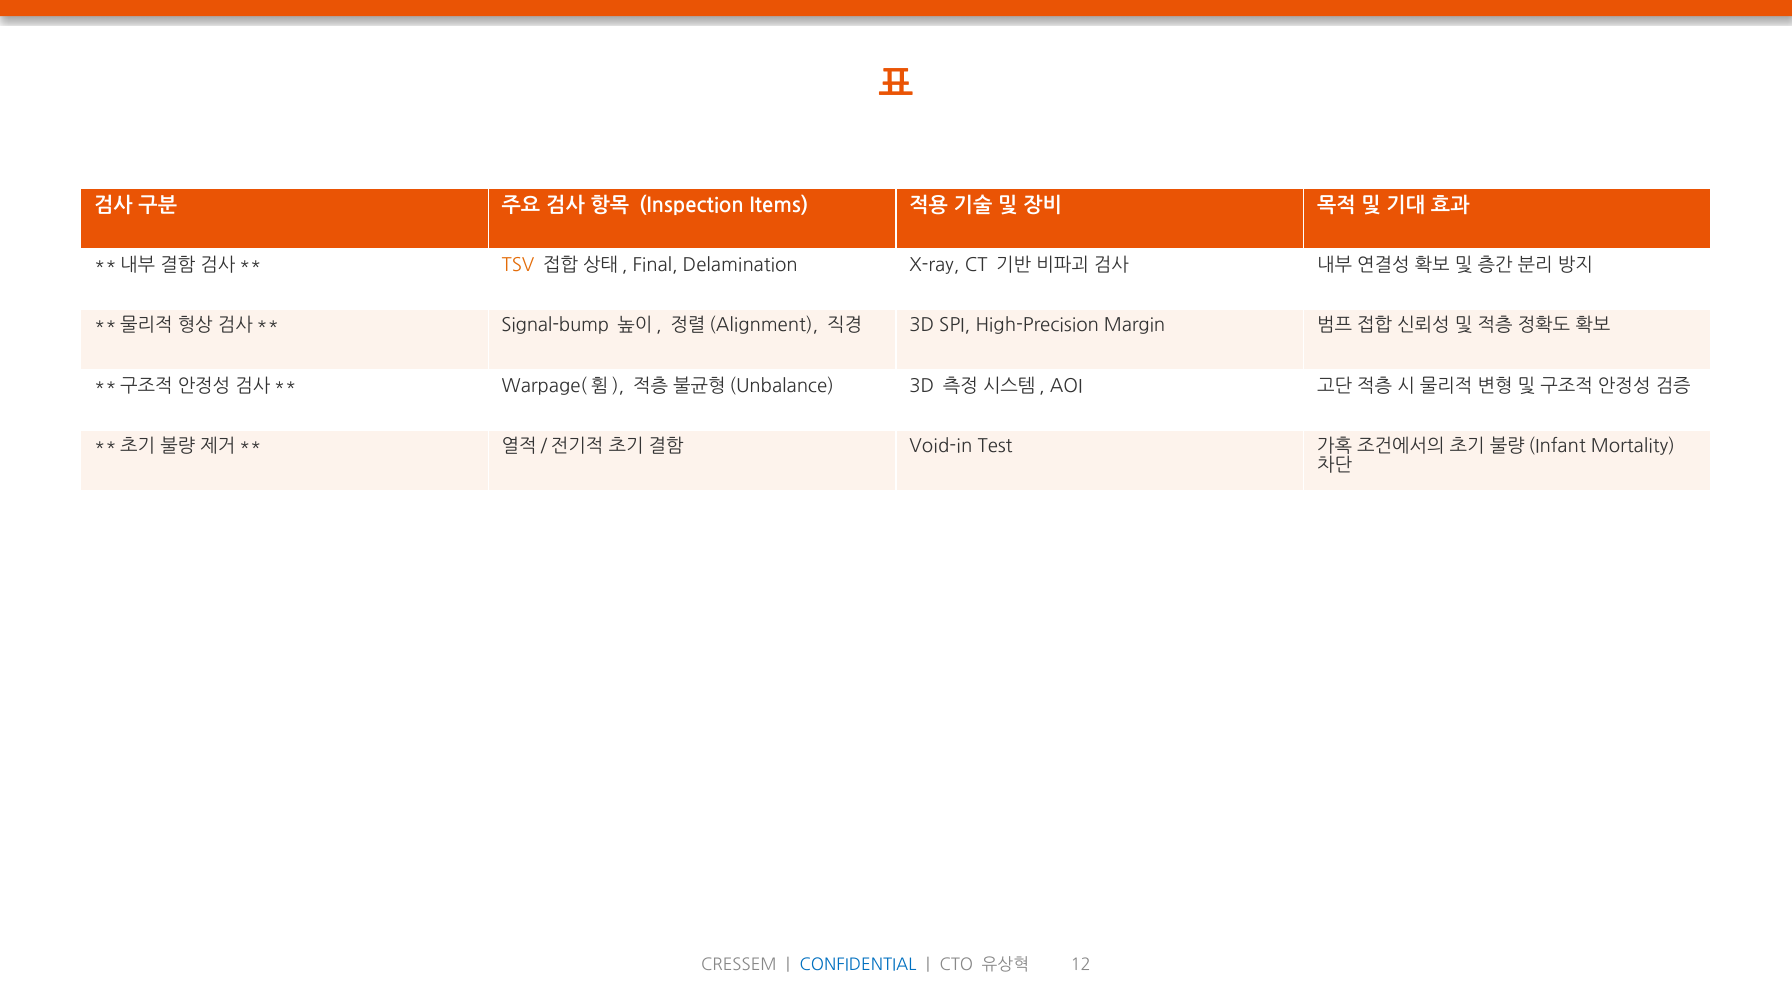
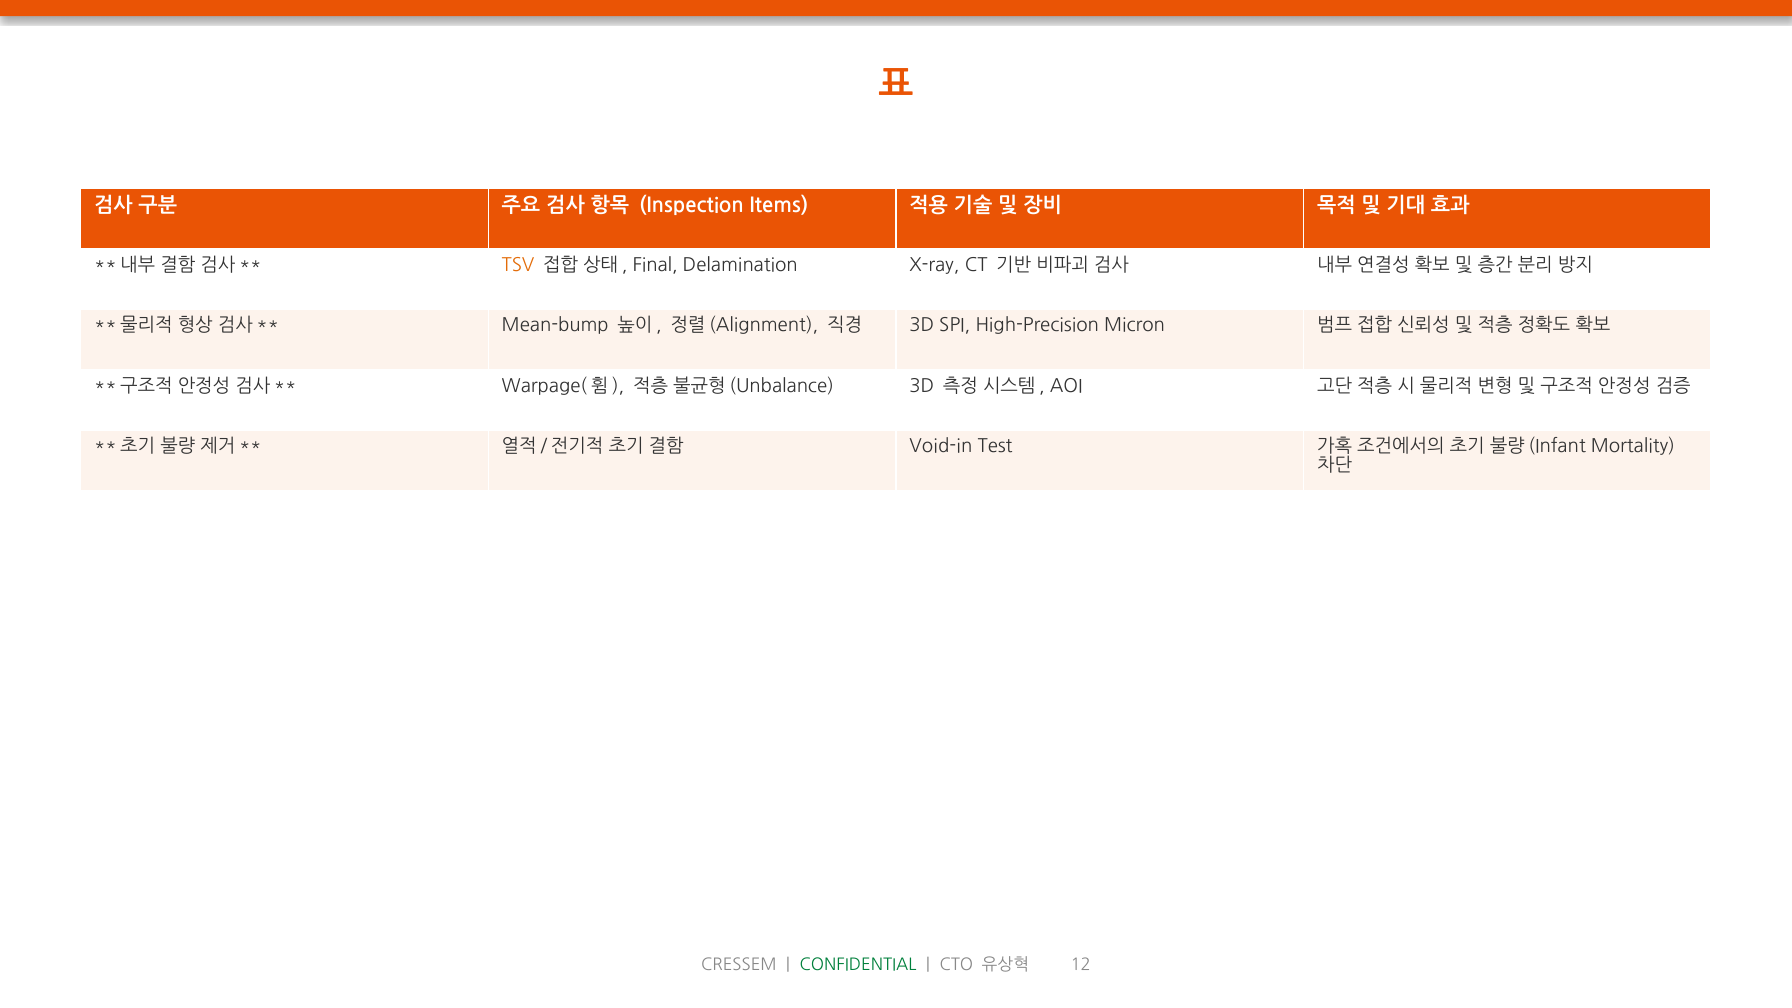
Signal-bump: Signal-bump -> Mean-bump (555, 326)
Margin: Margin -> Micron (1134, 326)
CONFIDENTIAL colour: blue -> green (858, 965)
